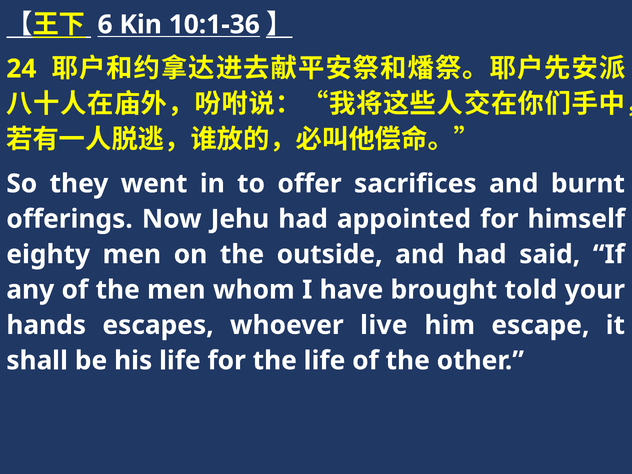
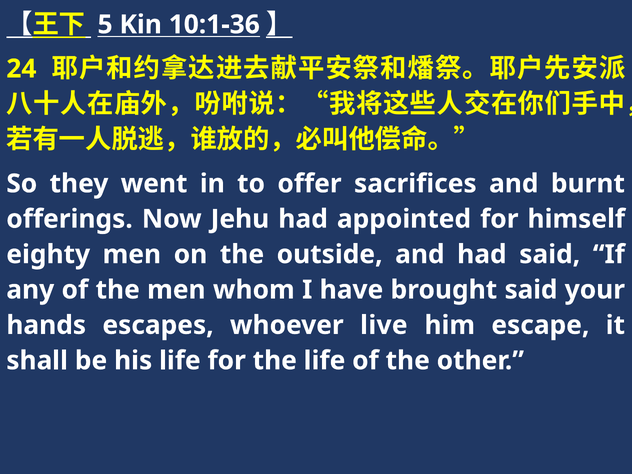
6: 6 -> 5 (105, 25)
brought told: told -> said (531, 290)
